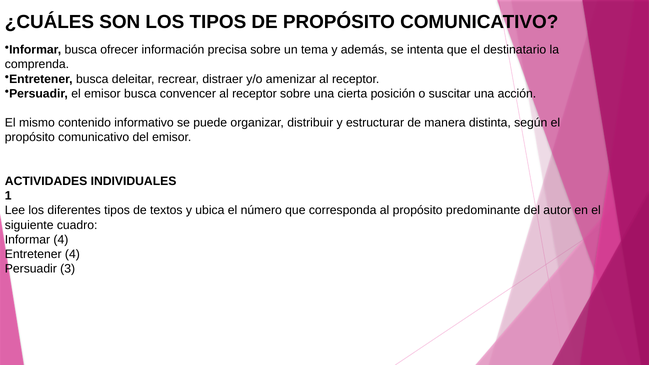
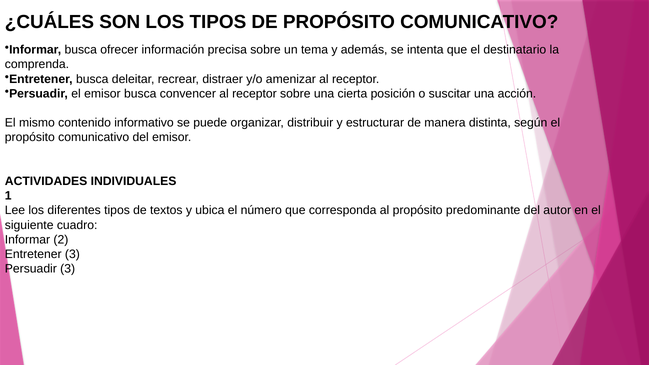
Informar 4: 4 -> 2 (61, 240)
Entretener 4: 4 -> 3 (72, 254)
